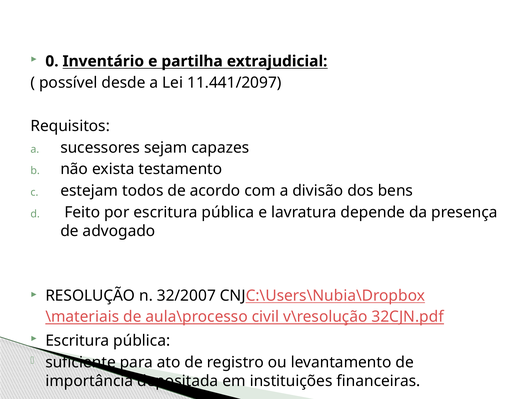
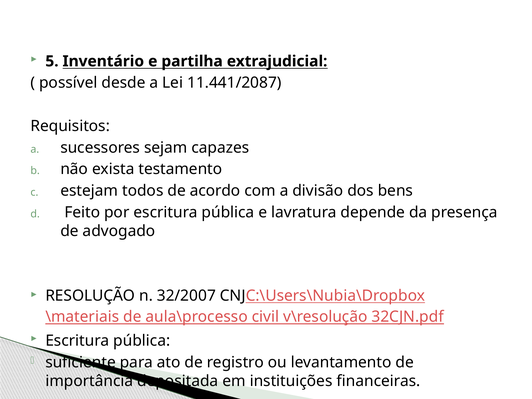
0: 0 -> 5 (52, 61)
11.441/2097: 11.441/2097 -> 11.441/2087 (234, 83)
